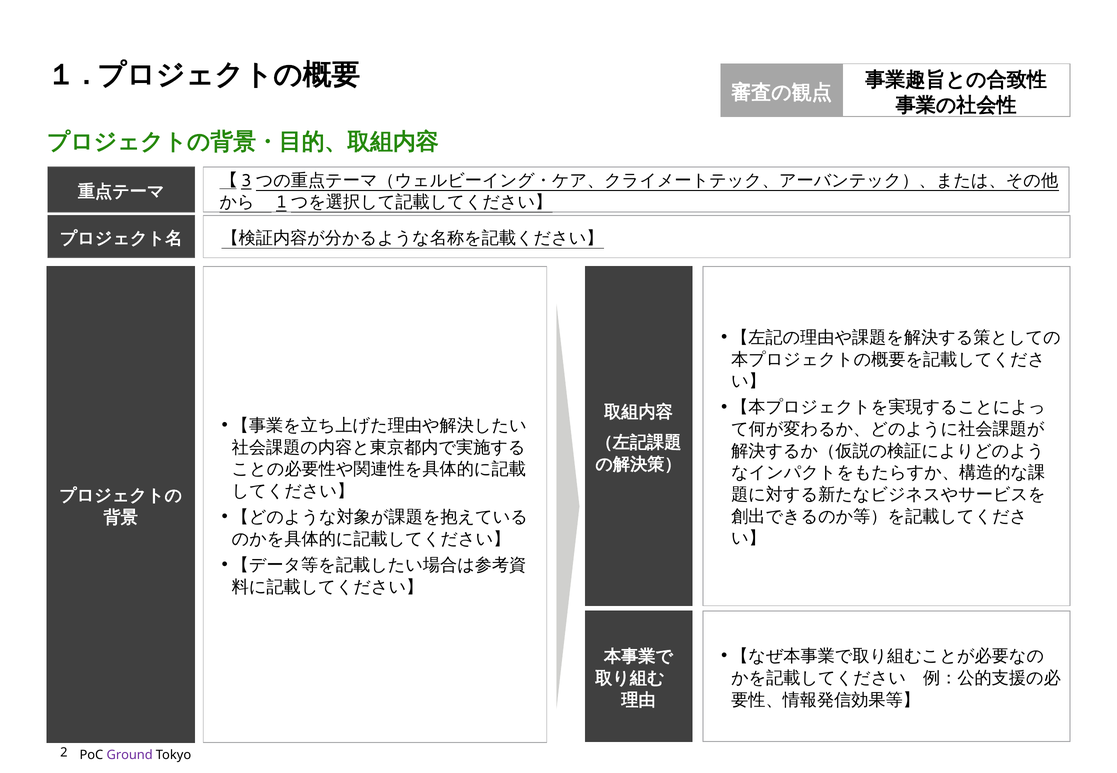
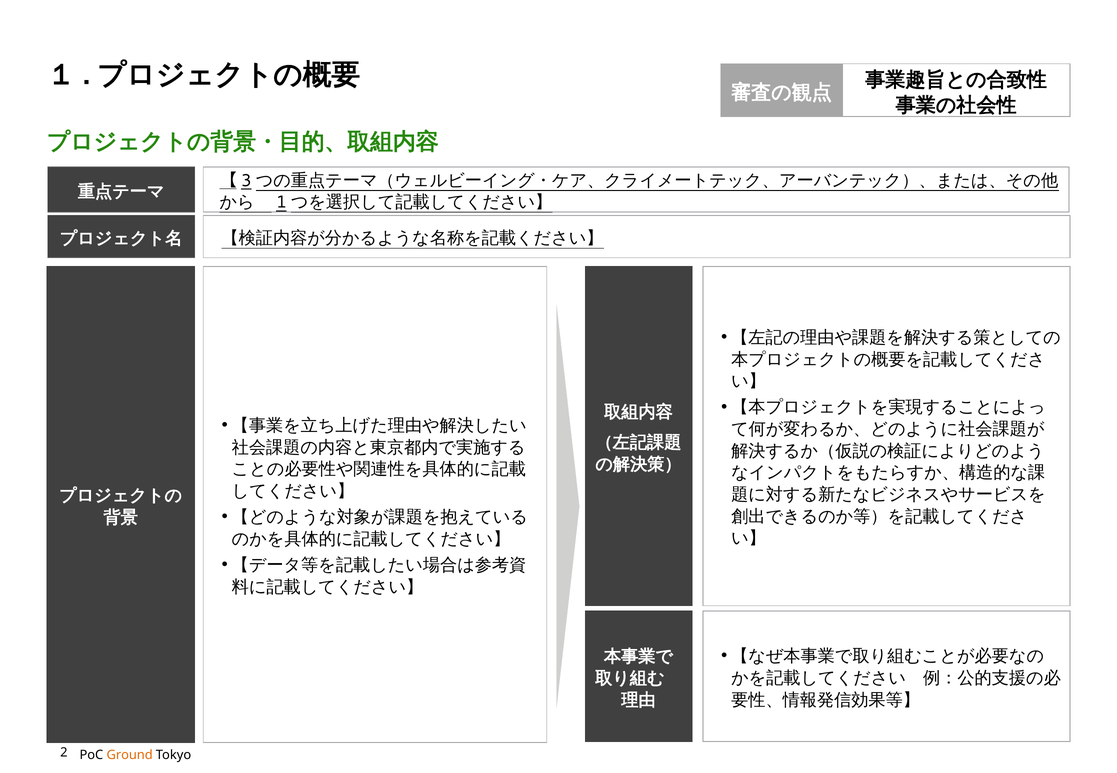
Ground colour: purple -> orange (130, 755)
